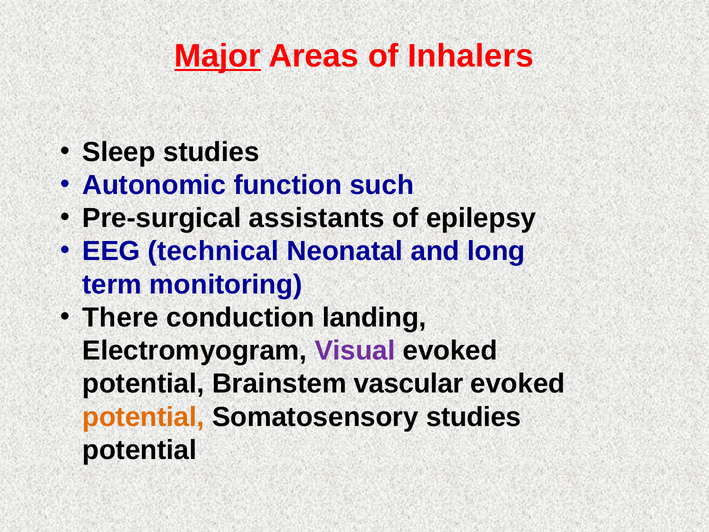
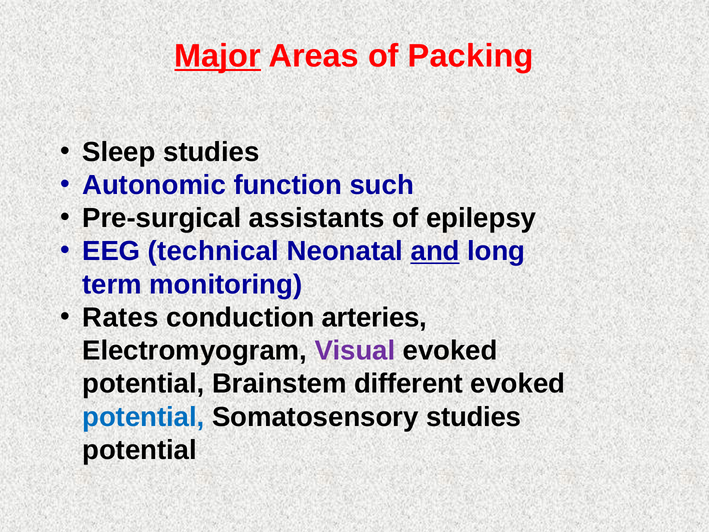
Inhalers: Inhalers -> Packing (471, 56)
and underline: none -> present (435, 251)
There: There -> Rates (120, 317)
landing: landing -> arteries (374, 317)
vascular: vascular -> different (409, 384)
potential colour: orange -> blue (143, 417)
